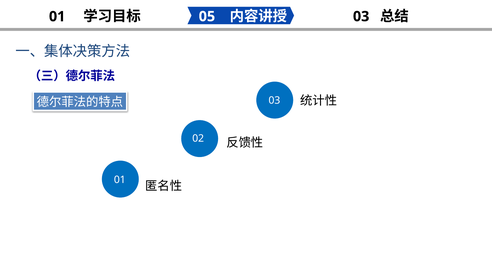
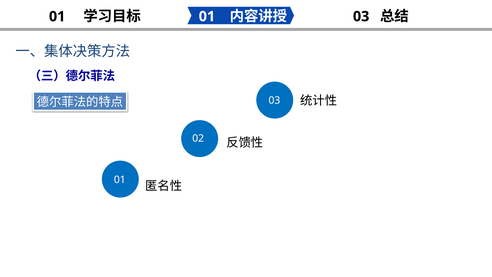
05: 05 -> 01 (207, 16)
